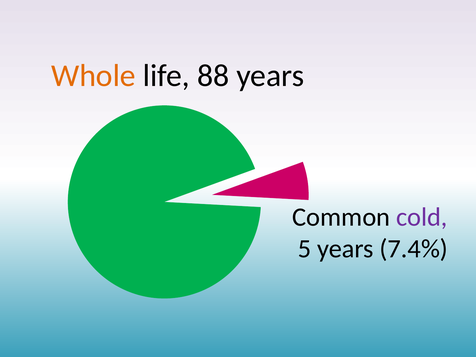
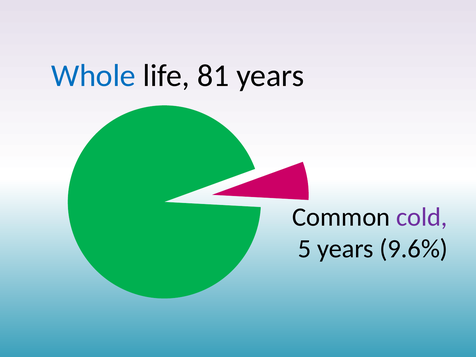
Whole colour: orange -> blue (93, 76)
88: 88 -> 81 (213, 76)
7.4%: 7.4% -> 9.6% (414, 249)
